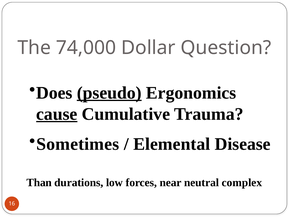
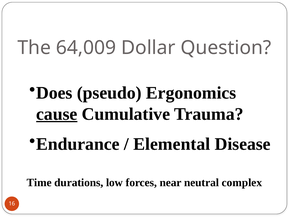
74,000: 74,000 -> 64,009 (86, 48)
pseudo underline: present -> none (109, 93)
Sometimes: Sometimes -> Endurance (78, 144)
Than: Than -> Time (39, 182)
